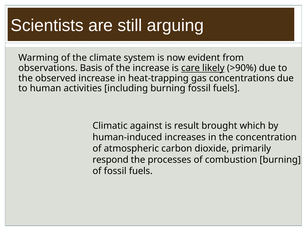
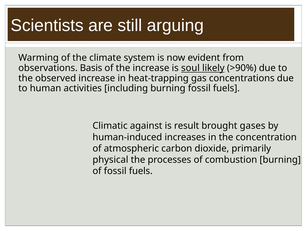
care: care -> soul (190, 68)
which: which -> gases (253, 125)
respond: respond -> physical (110, 159)
